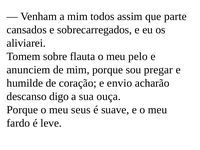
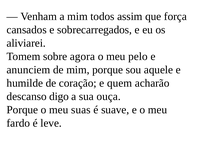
parte: parte -> força (175, 16)
flauta: flauta -> agora (82, 56)
pregar: pregar -> aquele (158, 70)
envio: envio -> quem (120, 83)
seus: seus -> suas (81, 110)
